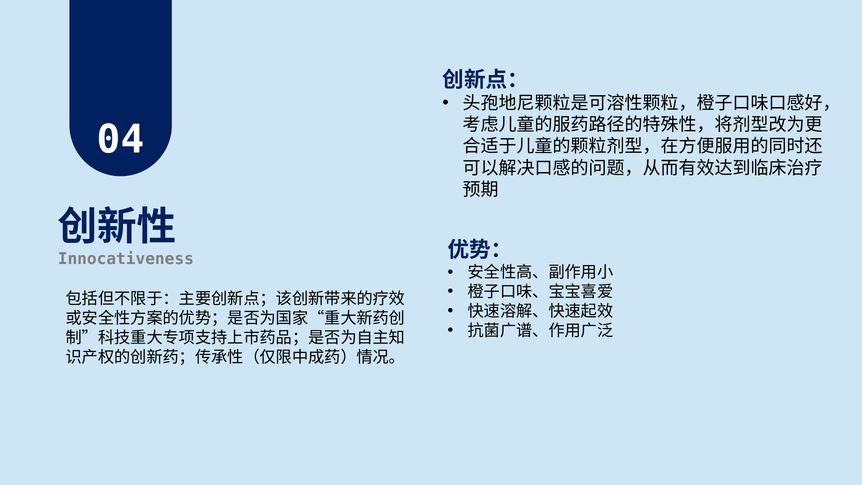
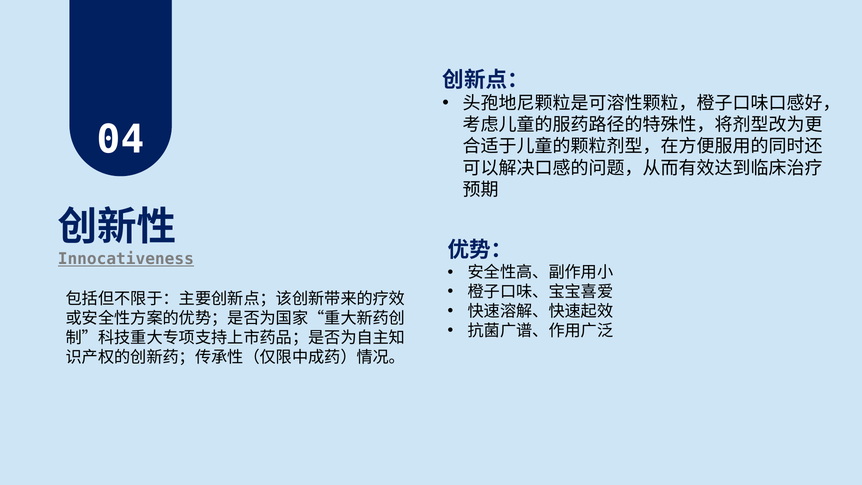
Innocativeness underline: none -> present (126, 259)
